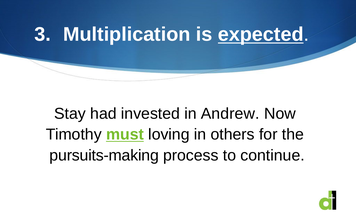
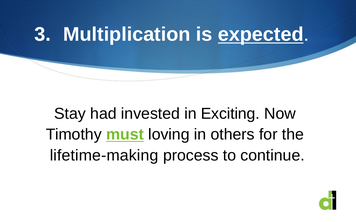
Andrew: Andrew -> Exciting (230, 114)
pursuits-making: pursuits-making -> lifetime-making (104, 156)
